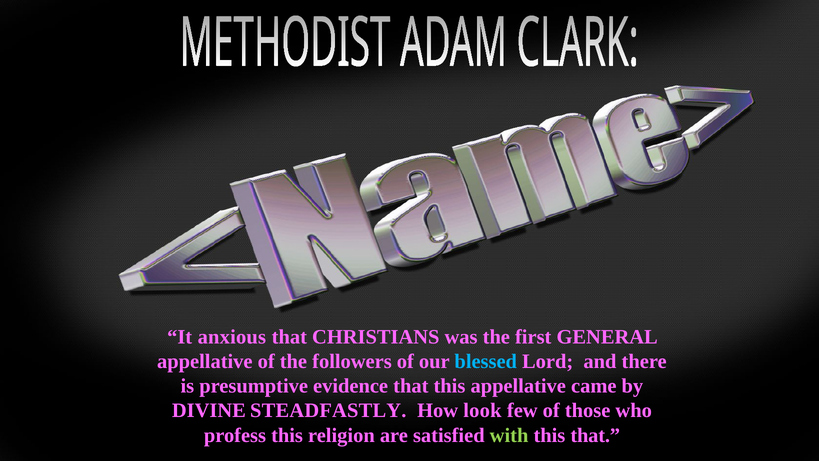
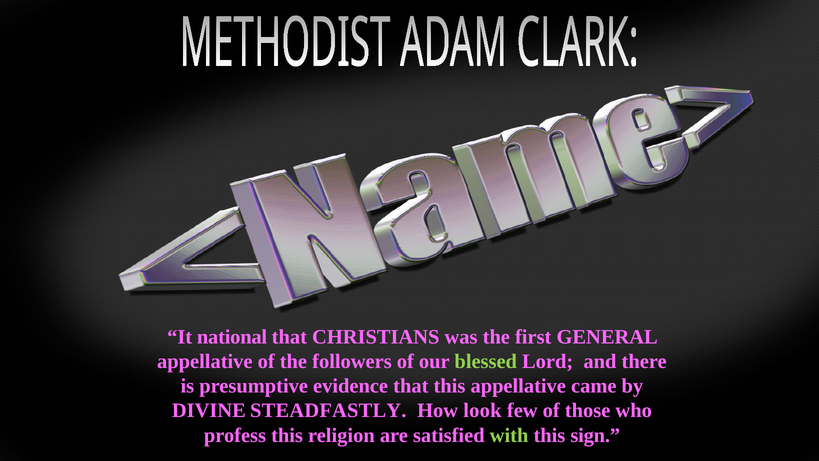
anxious: anxious -> national (232, 337)
blessed colour: light blue -> light green (486, 361)
this that: that -> sign (595, 435)
